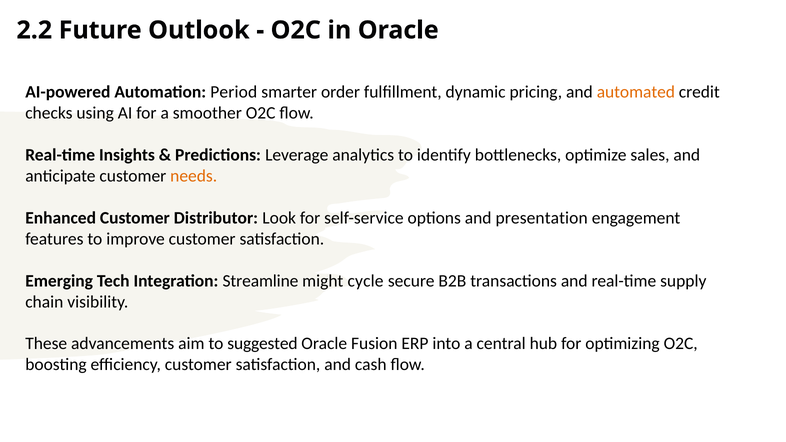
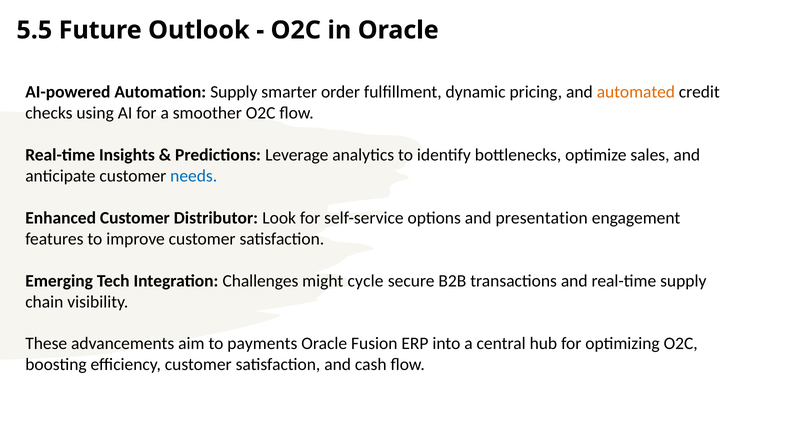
2.2: 2.2 -> 5.5 (34, 30)
Automation Period: Period -> Supply (234, 92)
needs colour: orange -> blue (194, 176)
Streamline: Streamline -> Challenges (260, 281)
suggested: suggested -> payments (262, 344)
